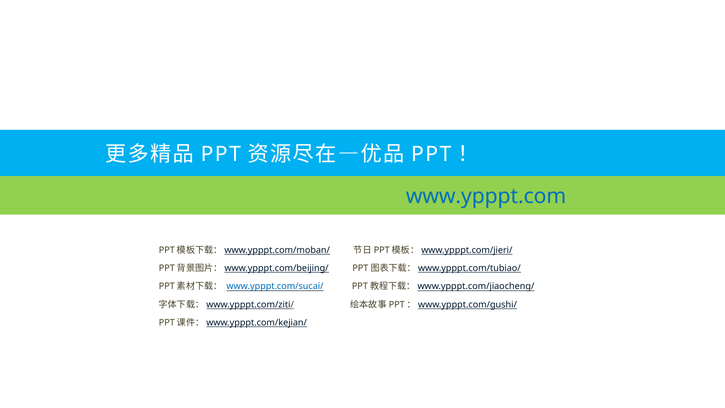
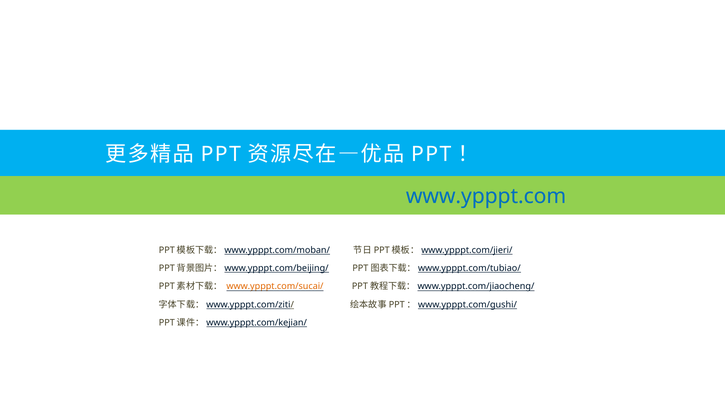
www.ypppt.com/sucai/ colour: blue -> orange (275, 286)
